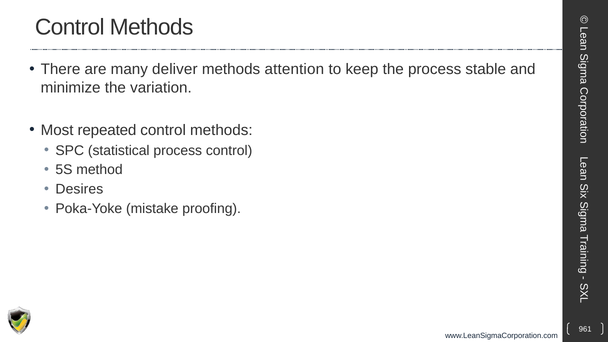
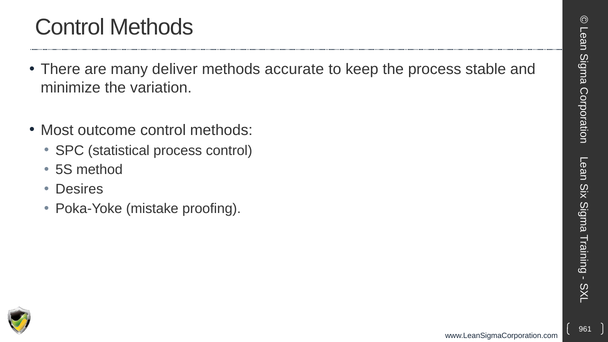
attention: attention -> accurate (294, 69)
repeated: repeated -> outcome (107, 130)
